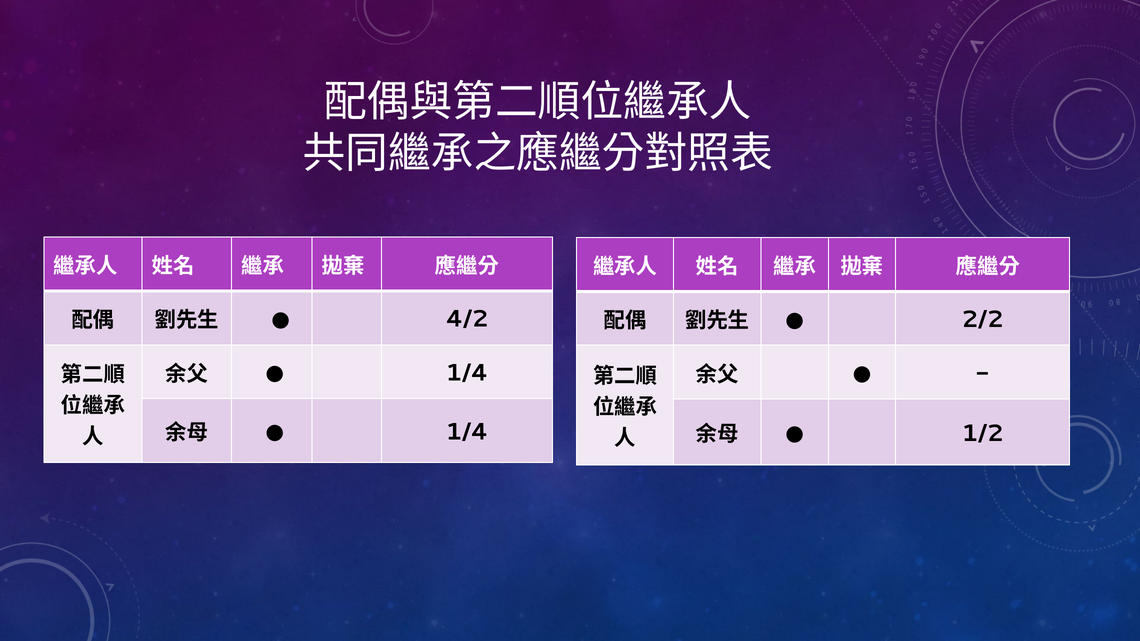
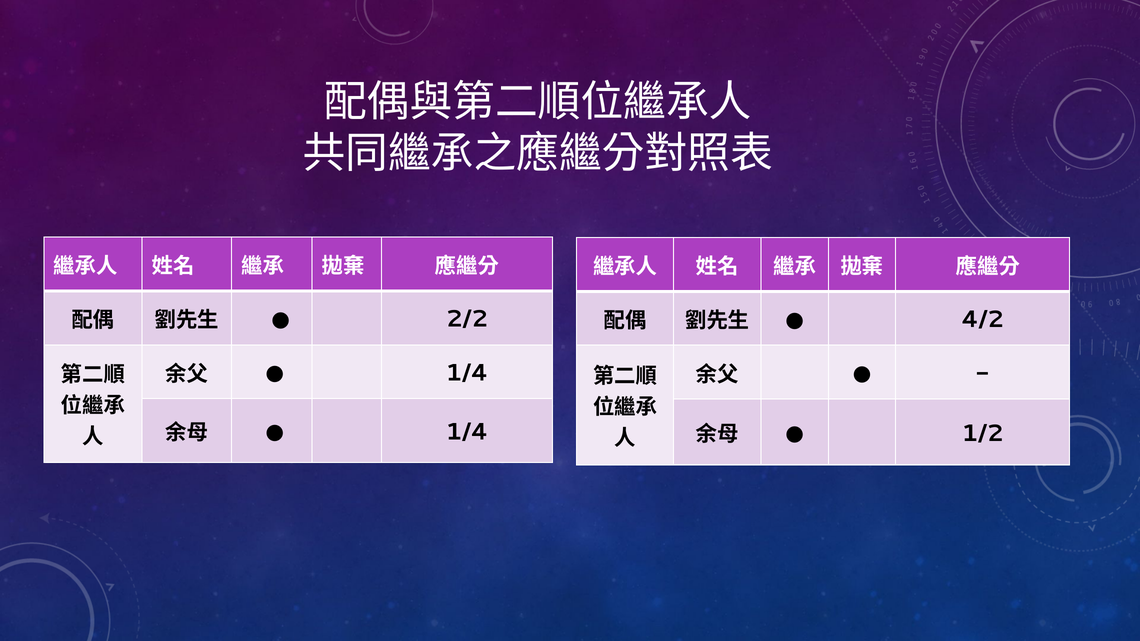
4/2: 4/2 -> 2/2 (467, 319)
2/2: 2/2 -> 4/2 (983, 320)
